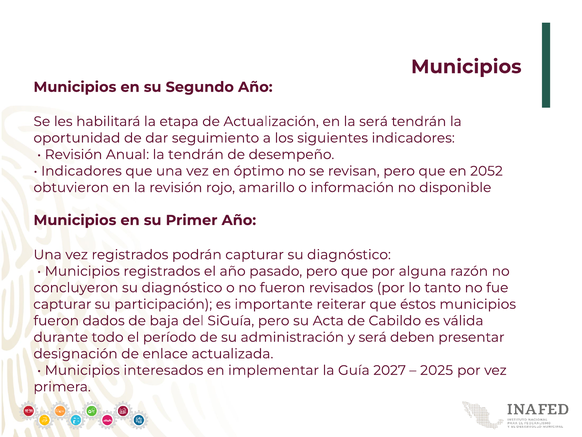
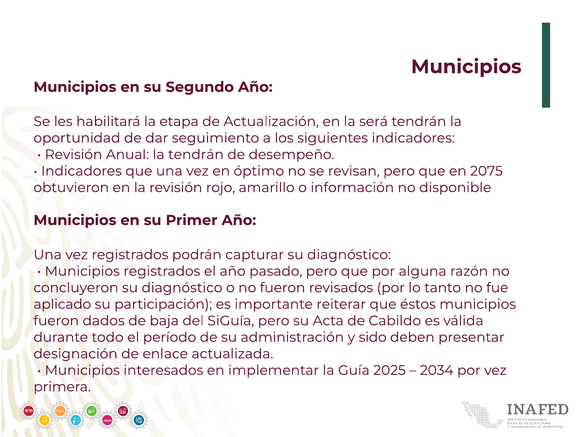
2052: 2052 -> 2075 (487, 171)
capturar: capturar -> aplicado (62, 304)
y será: será -> sido (373, 337)
2027: 2027 -> 2025 (390, 370)
2025: 2025 -> 2034 (437, 370)
